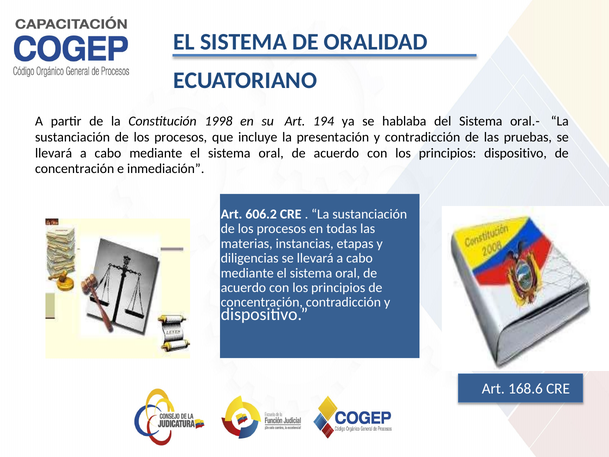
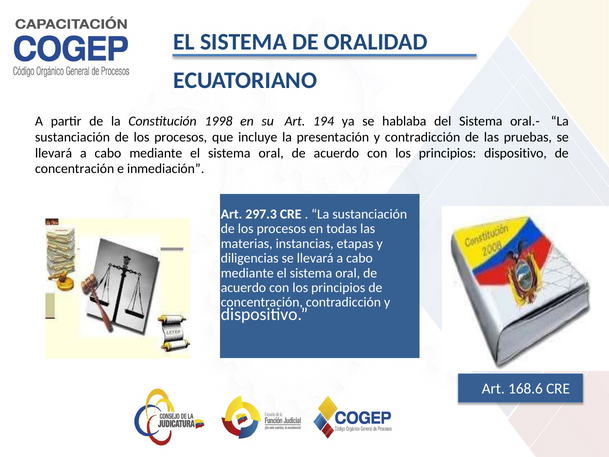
606.2: 606.2 -> 297.3 (261, 214)
